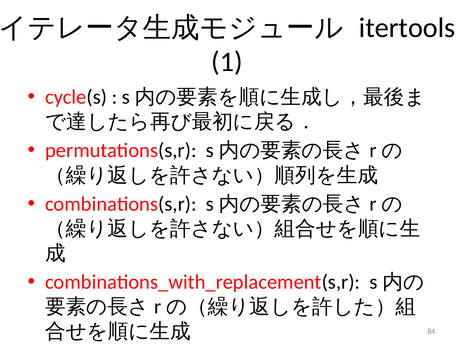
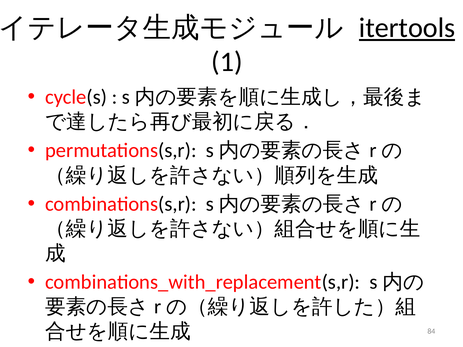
itertools underline: none -> present (407, 28)
